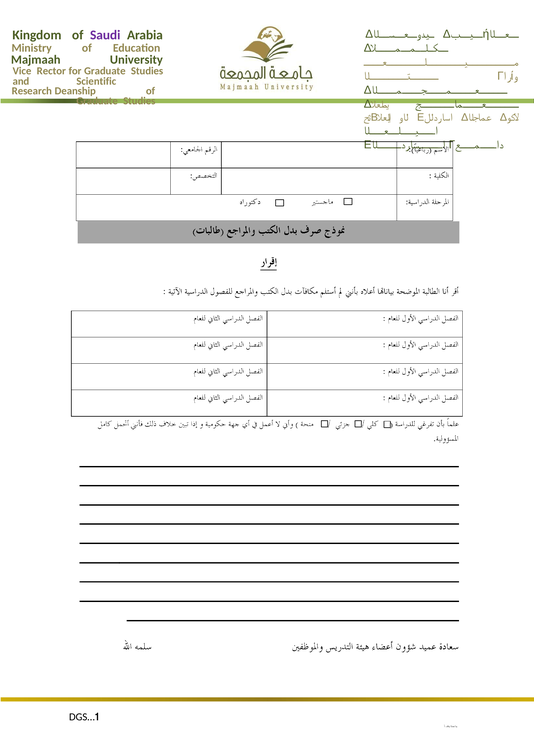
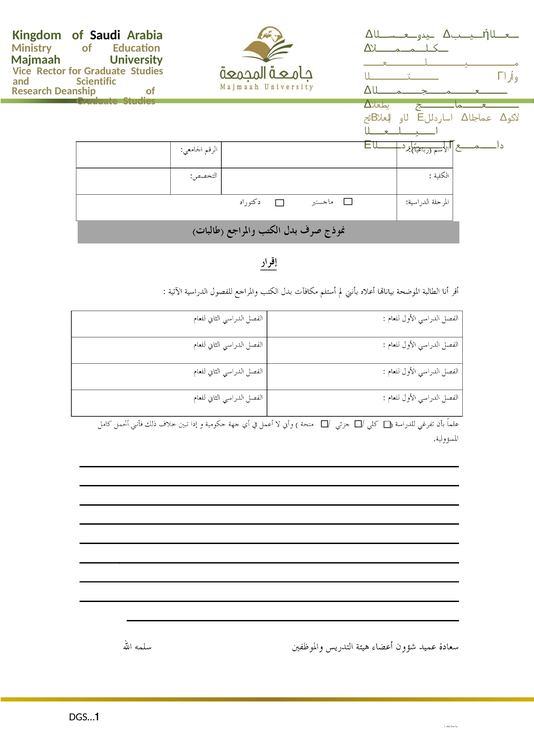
Saudi colour: purple -> black (105, 35)
